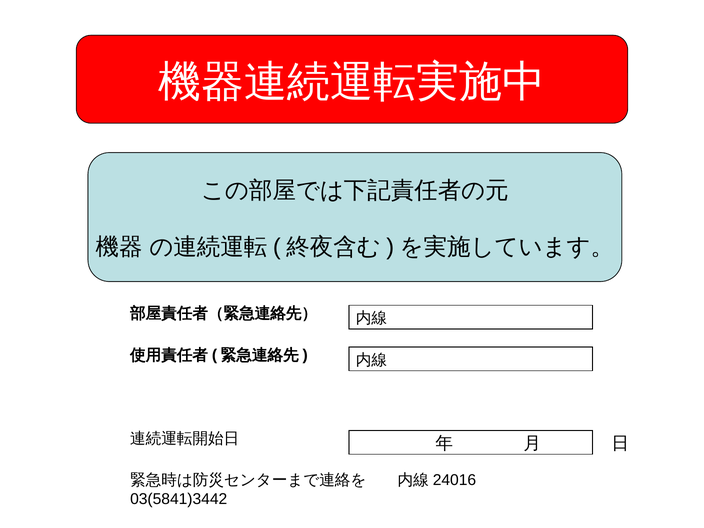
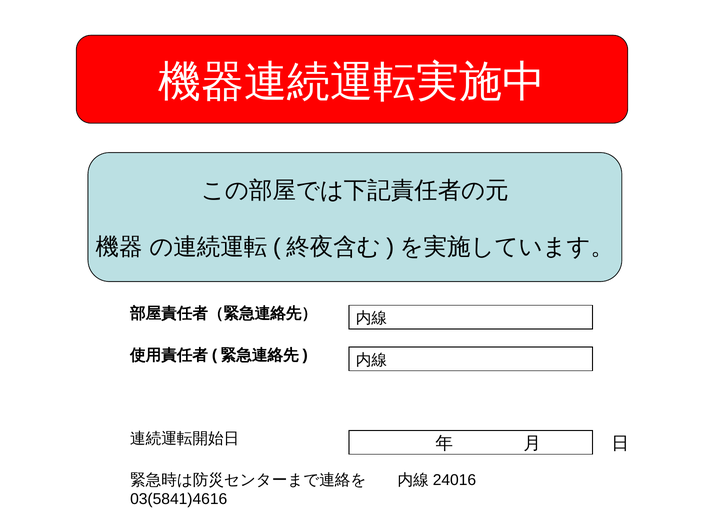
03(5841)3442: 03(5841)3442 -> 03(5841)4616 (179, 499)
